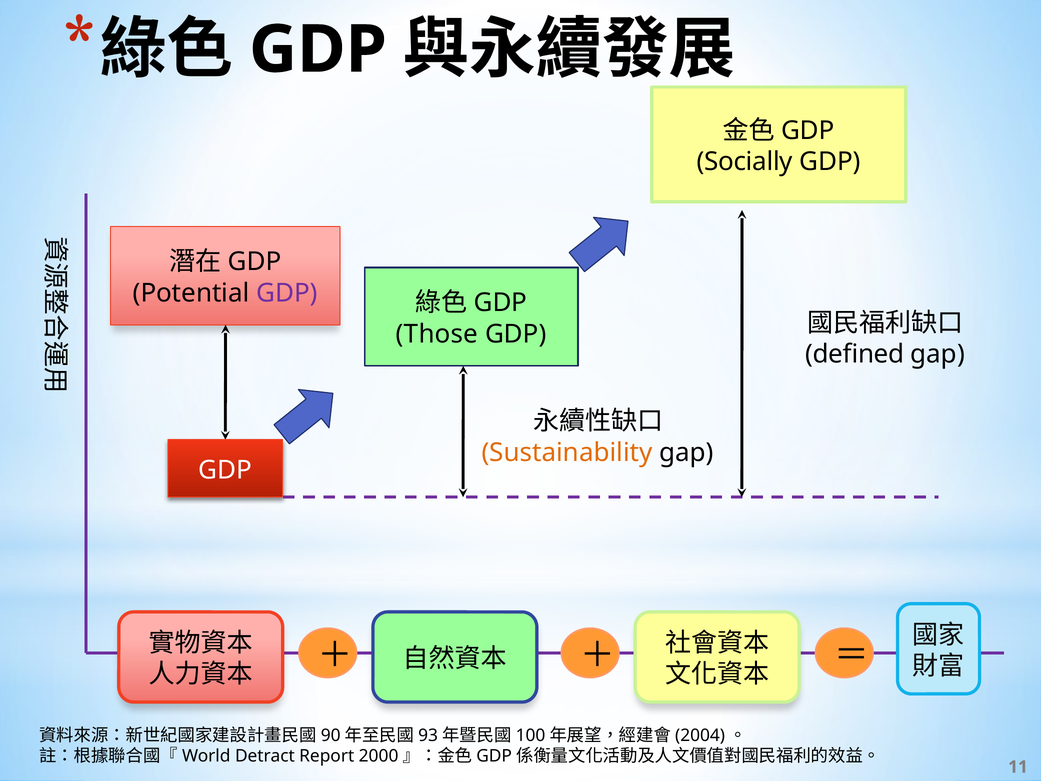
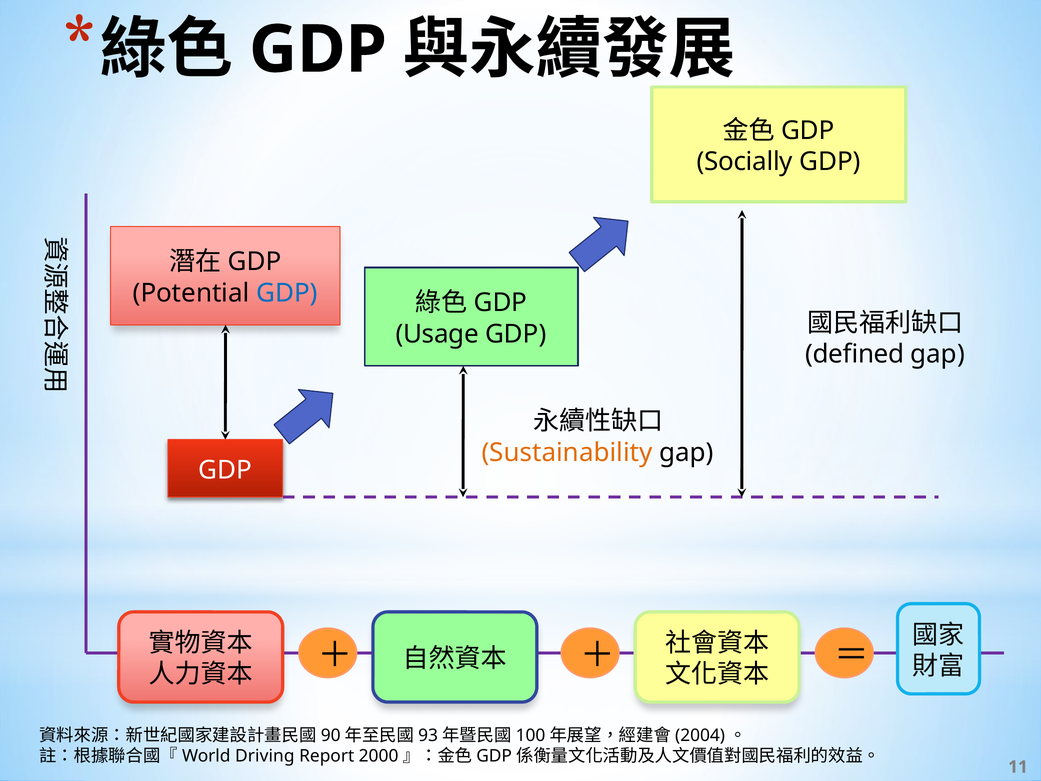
GDP colour: purple -> blue (287, 293)
Those: Those -> Usage (437, 334)
Detract: Detract -> Driving (265, 756)
